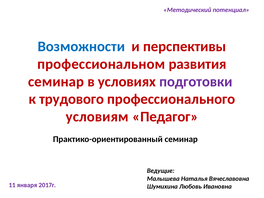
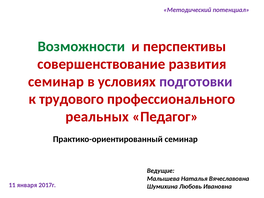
Возможности colour: blue -> green (81, 46)
профессиональном: профессиональном -> совершенствование (101, 64)
условиям: условиям -> реальных (97, 117)
